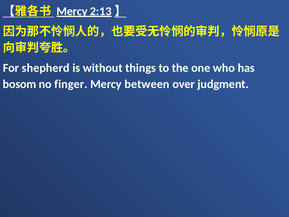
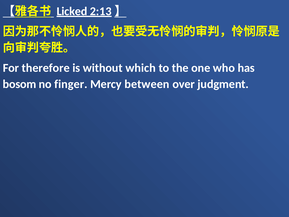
Mercy: Mercy -> Licked (72, 11)
shepherd: shepherd -> therefore (46, 68)
things: things -> which (141, 68)
